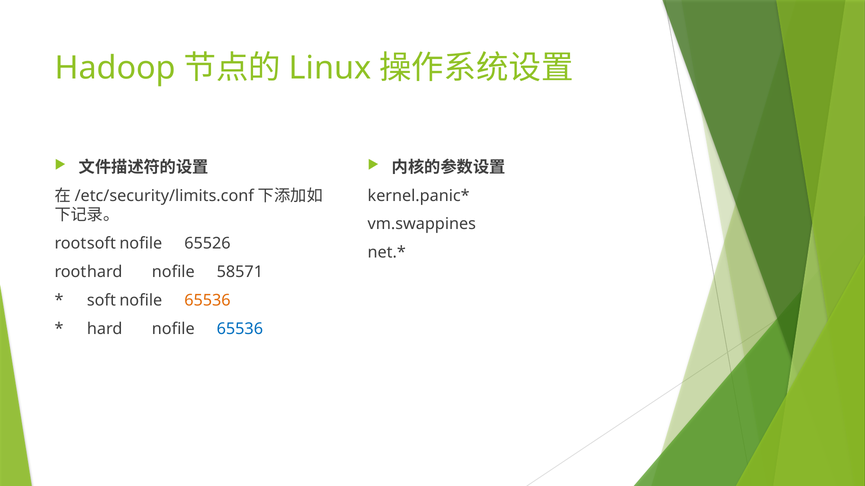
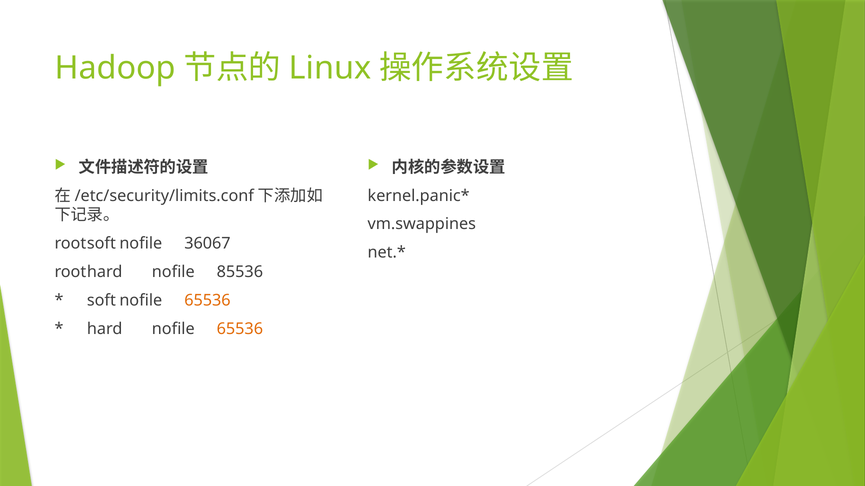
65526: 65526 -> 36067 (207, 244)
58571: 58571 -> 85536 (240, 272)
65536 colour: blue -> orange (240, 329)
